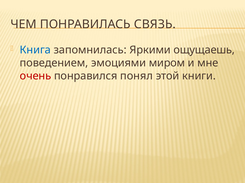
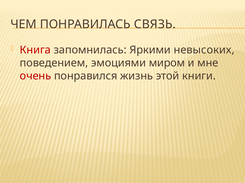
Книга colour: blue -> red (35, 50)
ощущаешь: ощущаешь -> невысоких (204, 50)
понял: понял -> жизнь (137, 76)
